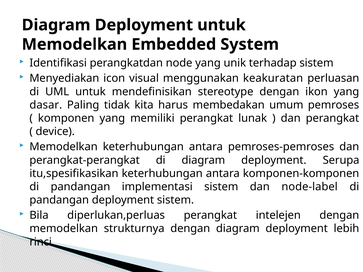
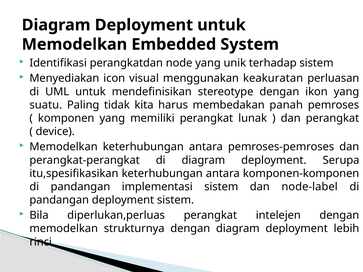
dasar: dasar -> suatu (46, 105)
umum: umum -> panah (286, 105)
